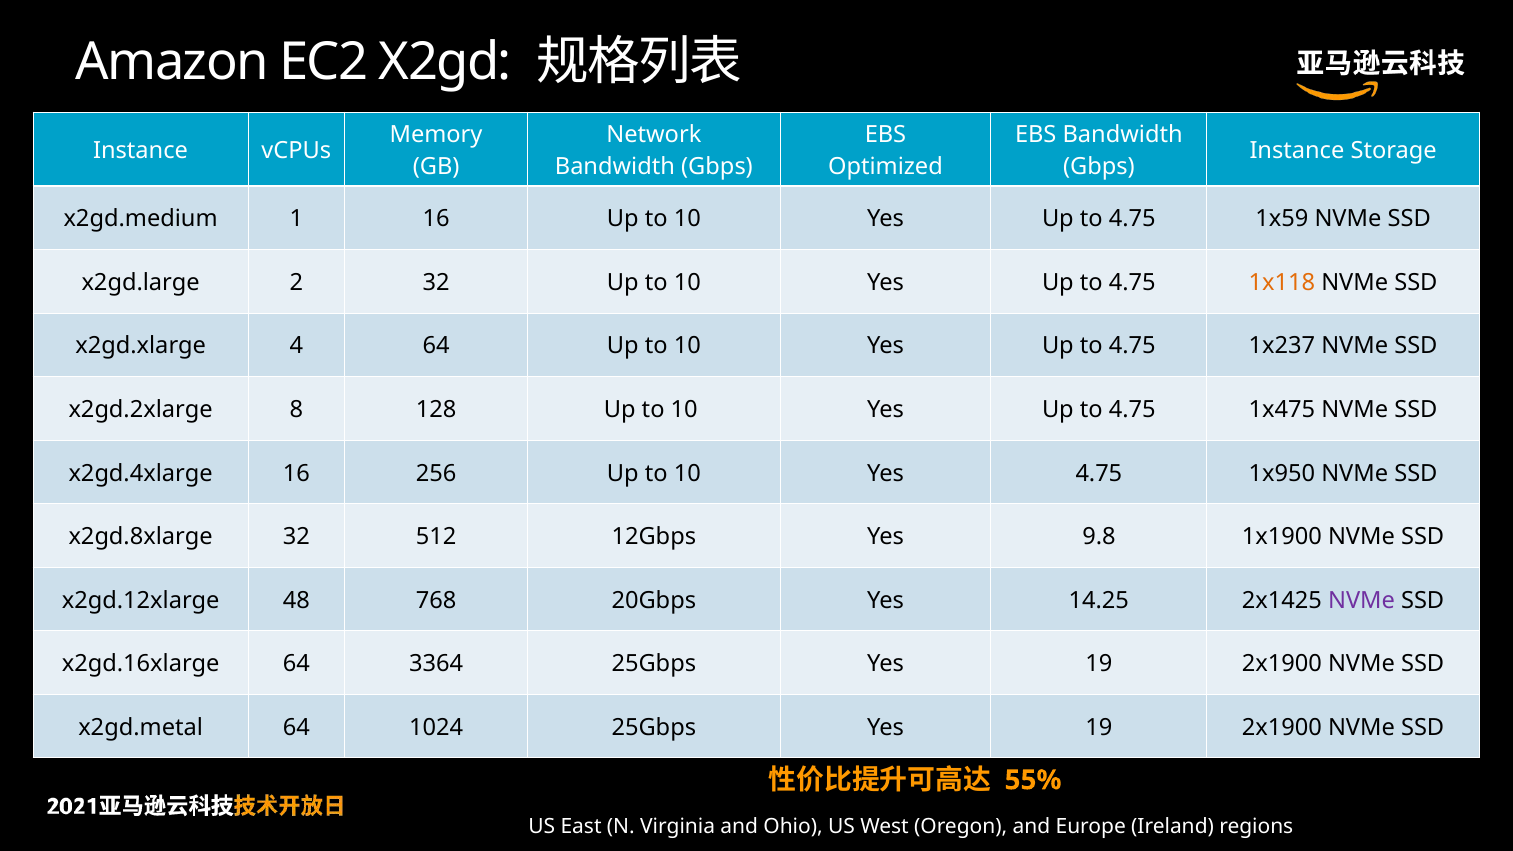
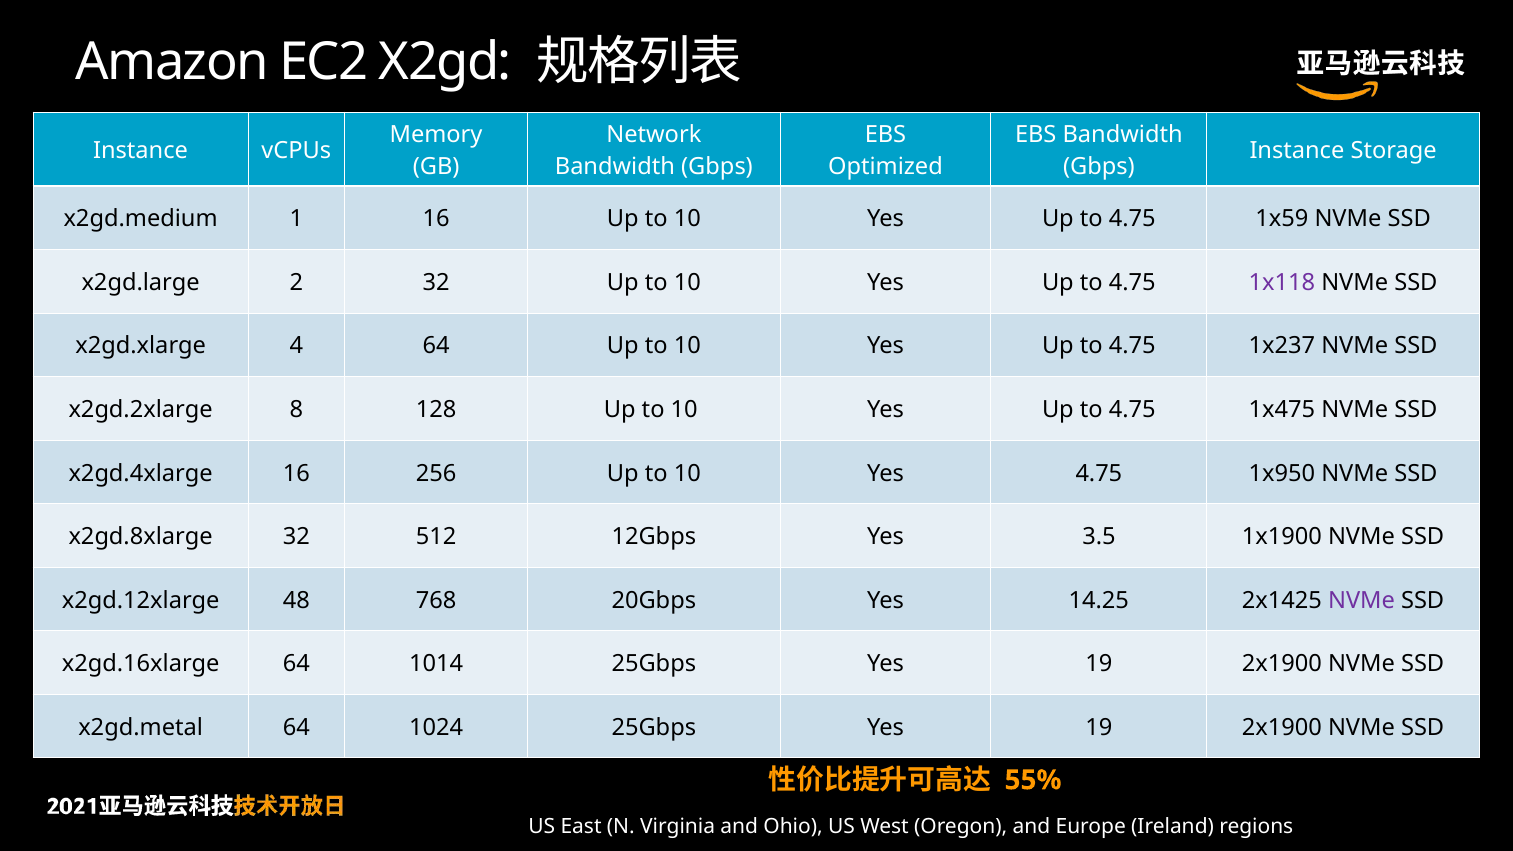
1x118 colour: orange -> purple (1282, 283)
9.8: 9.8 -> 3.5 (1099, 537)
3364: 3364 -> 1014 (436, 664)
